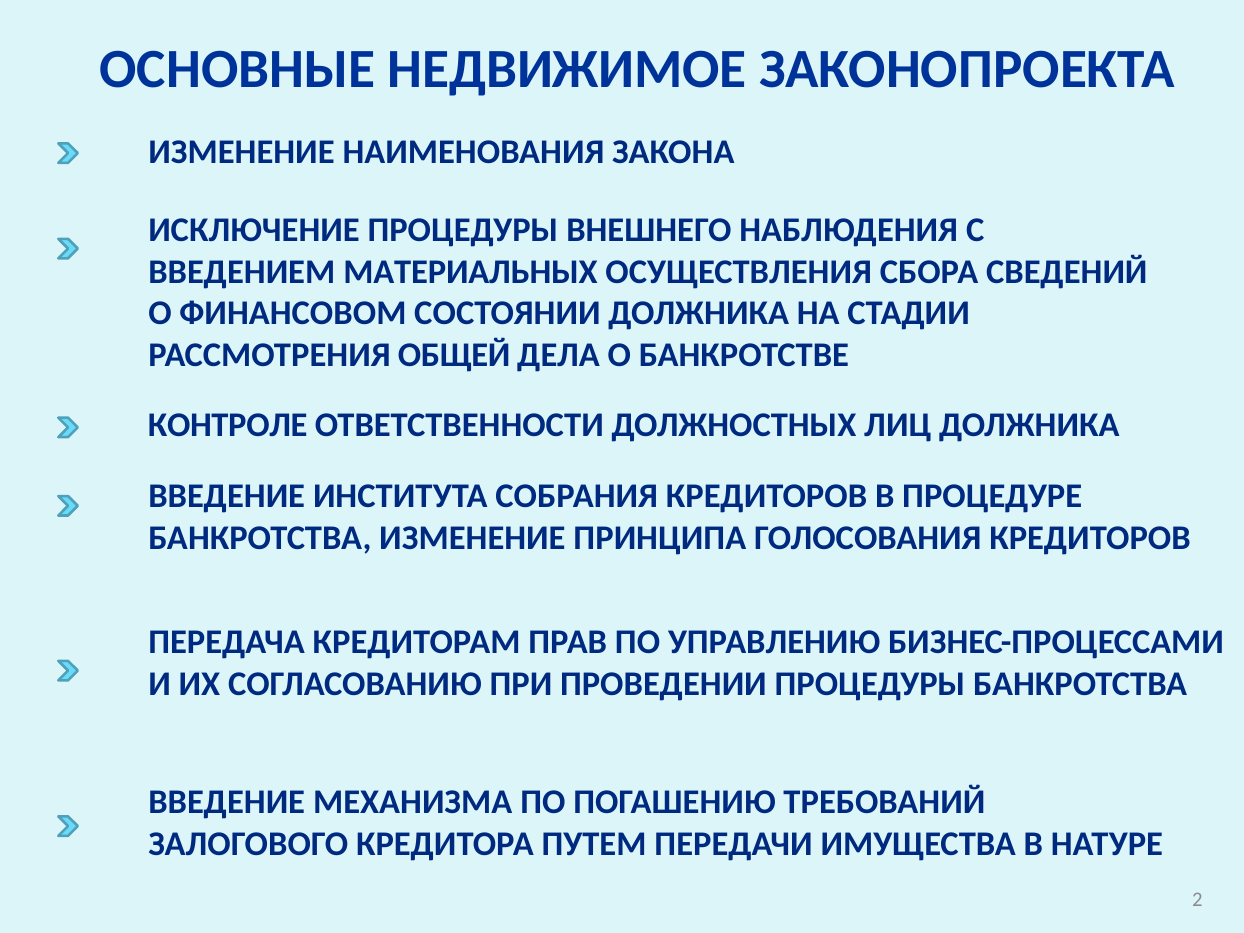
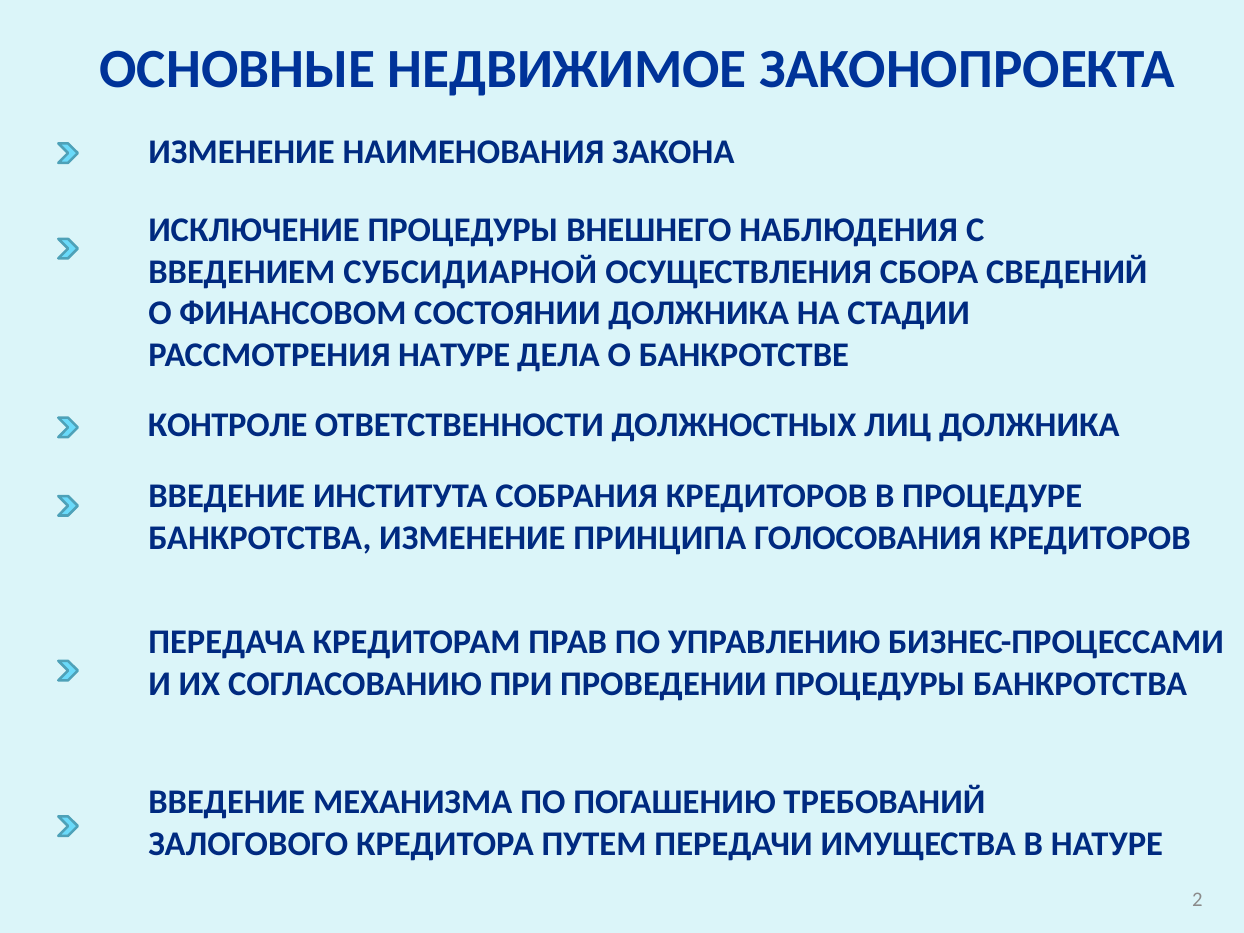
МАТЕРИАЛЬНЫХ: МАТЕРИАЛЬНЫХ -> СУБСИДИАРНОЙ (470, 272)
РАССМОТРЕНИЯ ОБЩЕЙ: ОБЩЕЙ -> НАТУРЕ (454, 355)
